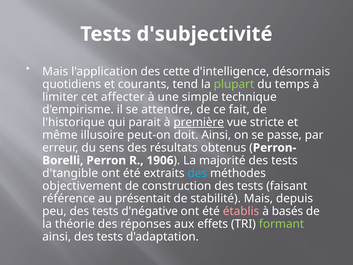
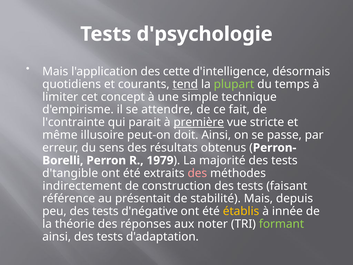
d'subjectivité: d'subjectivité -> d'psychologie (205, 34)
tend underline: none -> present (185, 84)
affecter: affecter -> concept (123, 97)
l'historique: l'historique -> l'contrainte (74, 122)
1906: 1906 -> 1979 (160, 160)
des colour: light blue -> pink (197, 173)
objectivement: objectivement -> indirectement (82, 186)
établis colour: pink -> yellow (241, 211)
basés: basés -> innée (287, 211)
effets: effets -> noter (213, 224)
